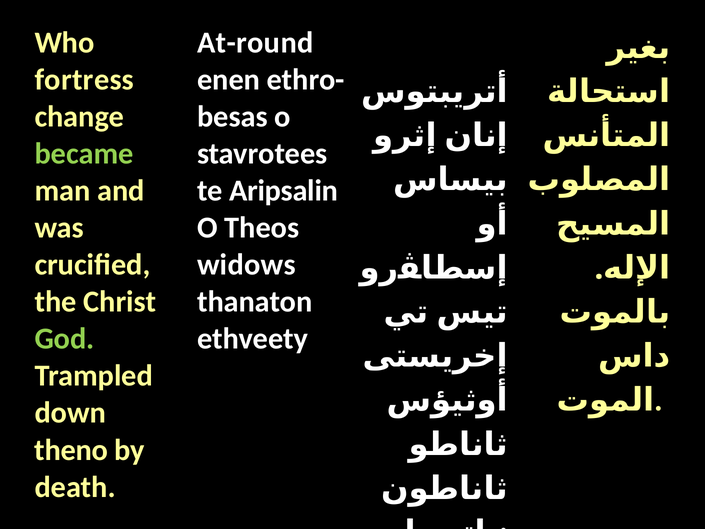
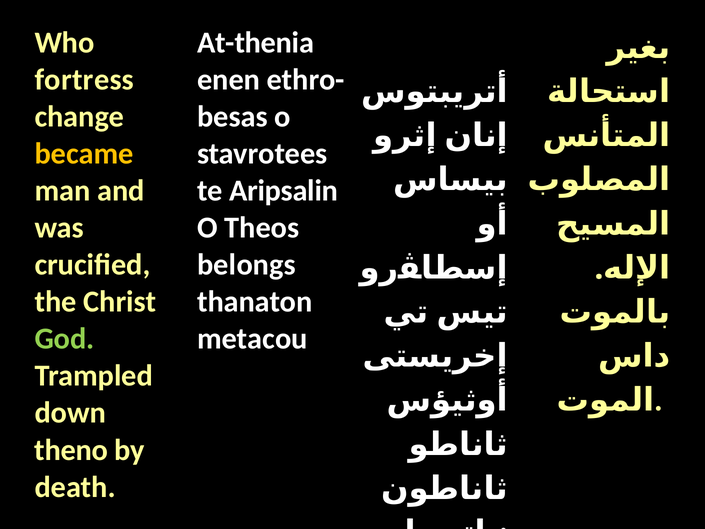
At-round: At-round -> At-thenia (256, 42)
became colour: light green -> yellow (84, 154)
widows: widows -> belongs (247, 265)
ethveety: ethveety -> metacou (252, 339)
